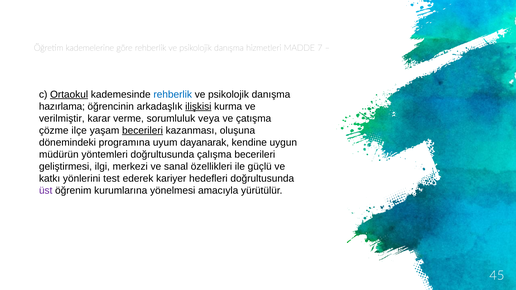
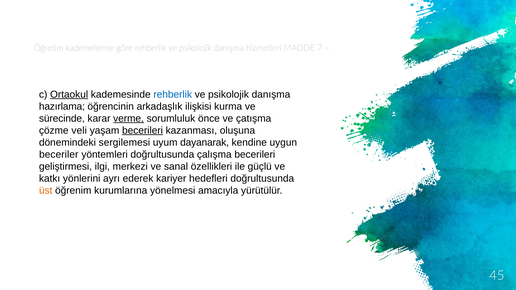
ilişkisi underline: present -> none (198, 107)
verilmiştir: verilmiştir -> sürecinde (62, 119)
verme underline: none -> present (129, 119)
veya: veya -> önce (209, 119)
ilçe: ilçe -> veli (79, 131)
programına: programına -> sergilemesi (124, 143)
müdürün: müdürün -> beceriler (59, 155)
test: test -> ayrı (112, 179)
üst colour: purple -> orange (46, 191)
